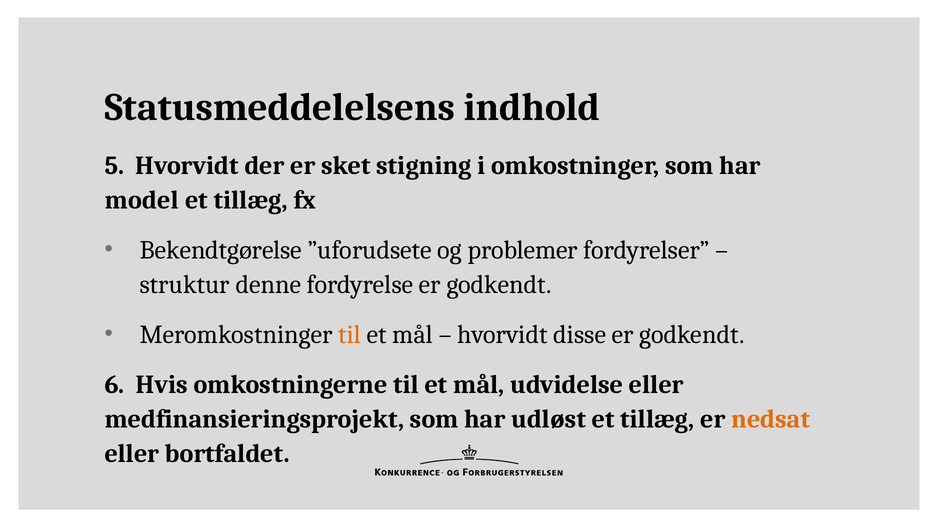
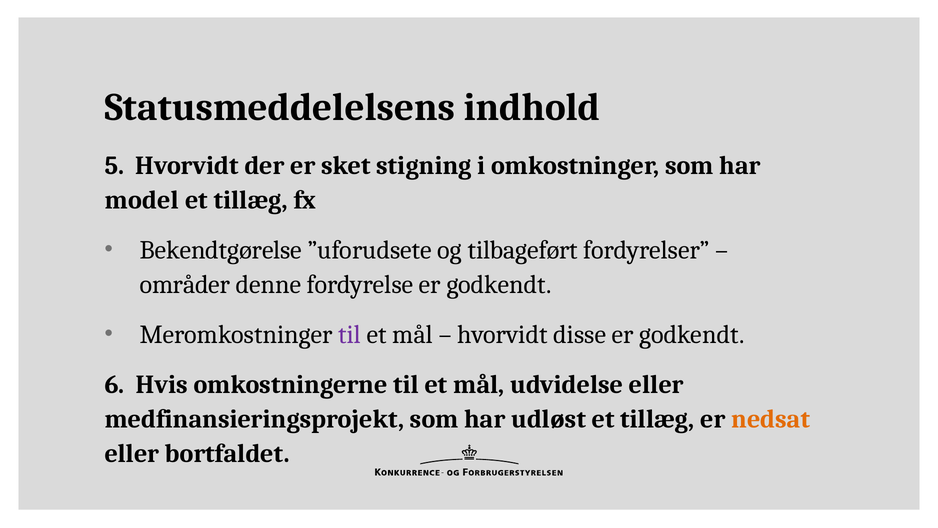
problemer: problemer -> tilbageført (523, 250)
struktur: struktur -> områder (185, 284)
til colour: orange -> purple (350, 334)
